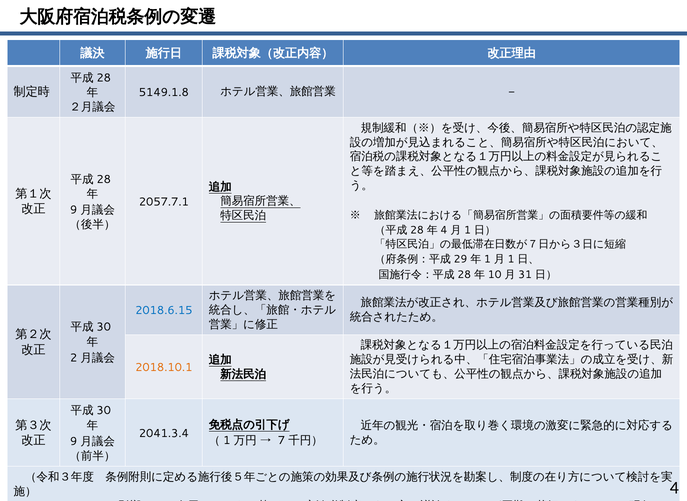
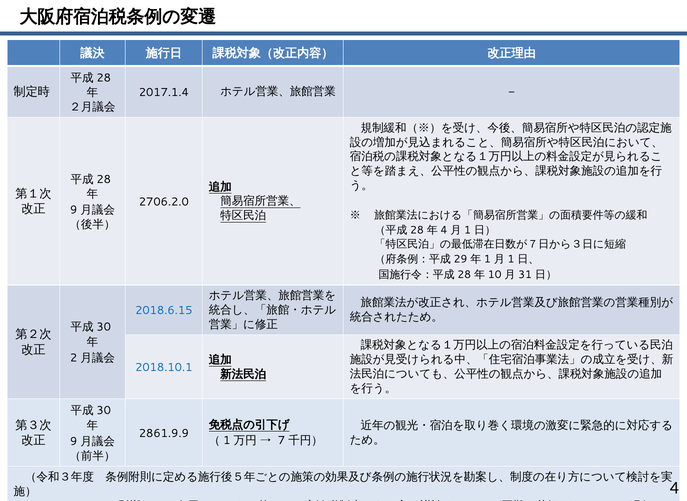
5149.1.8: 5149.1.8 -> 2017.1.4 (164, 92)
2057.7.1: 2057.7.1 -> 2706.2.0 (164, 202)
2018.10.1 colour: orange -> blue (164, 367)
2041.3.4: 2041.3.4 -> 2861.9.9 (164, 433)
